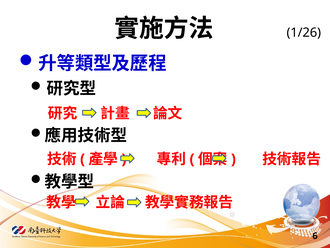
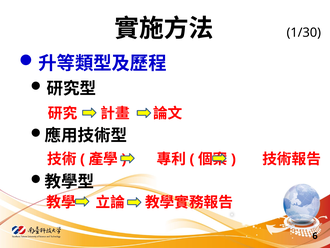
1/26: 1/26 -> 1/30 (304, 33)
